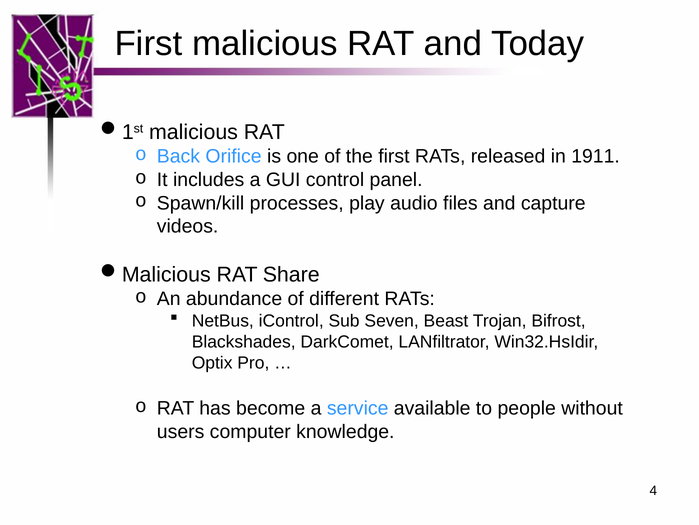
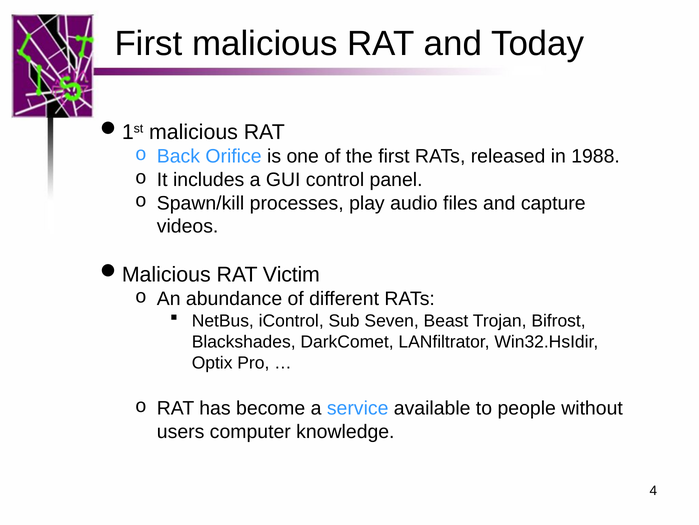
1911: 1911 -> 1988 (596, 156)
Share: Share -> Victim (291, 274)
